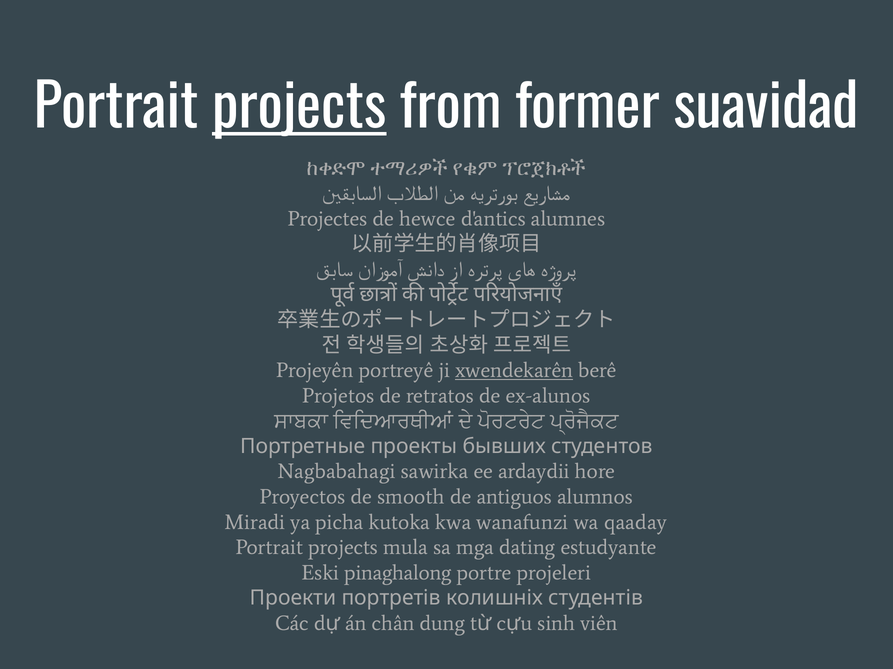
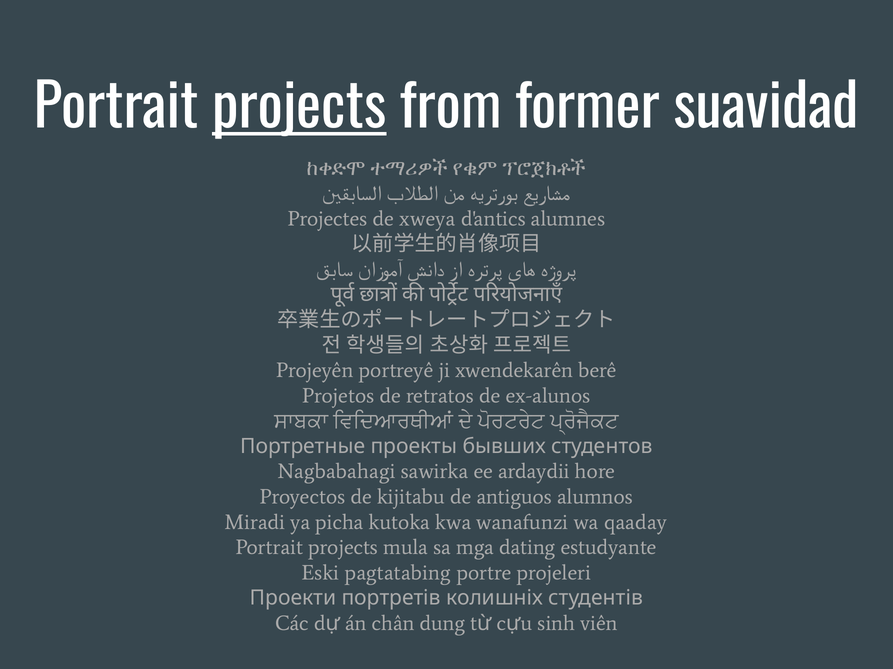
hewce: hewce -> xweya (427, 219)
xwendekarên underline: present -> none (514, 371)
smooth: smooth -> kijitabu (411, 497)
pinaghalong: pinaghalong -> pagtatabing (398, 573)
